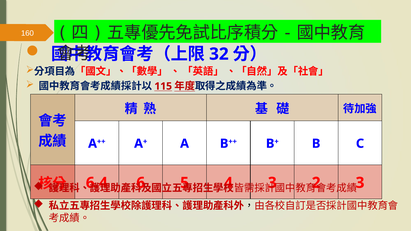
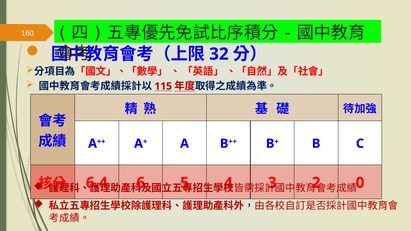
3: 3 -> 0 (360, 183)
